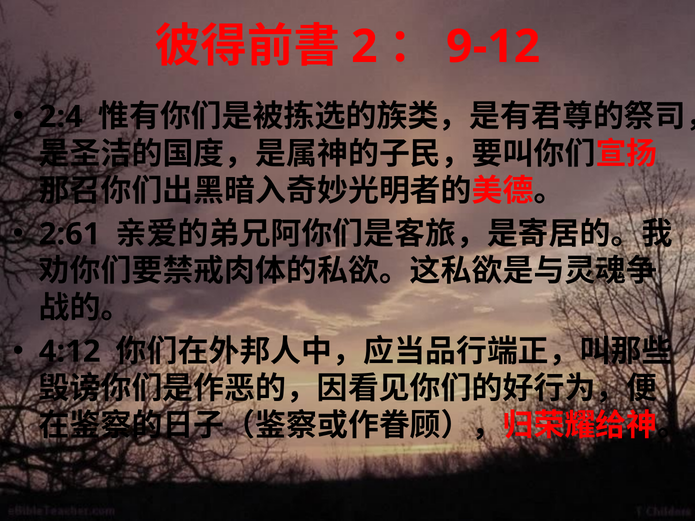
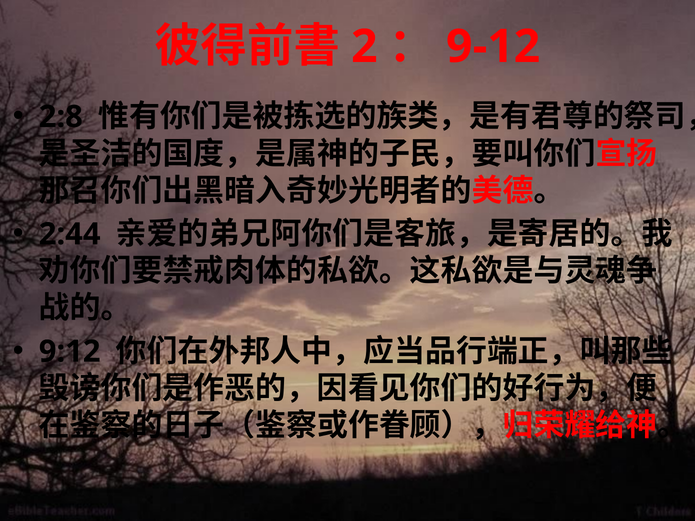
2:4: 2:4 -> 2:8 (61, 117)
2:61: 2:61 -> 2:44 (70, 234)
4:12: 4:12 -> 9:12 (70, 352)
